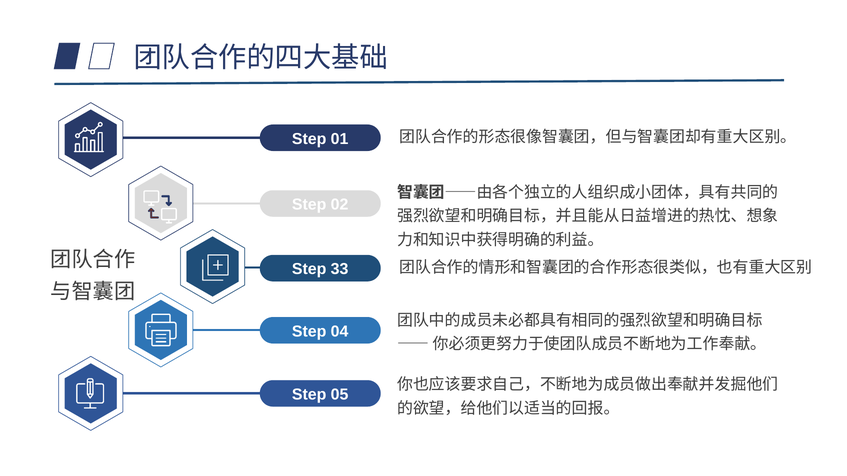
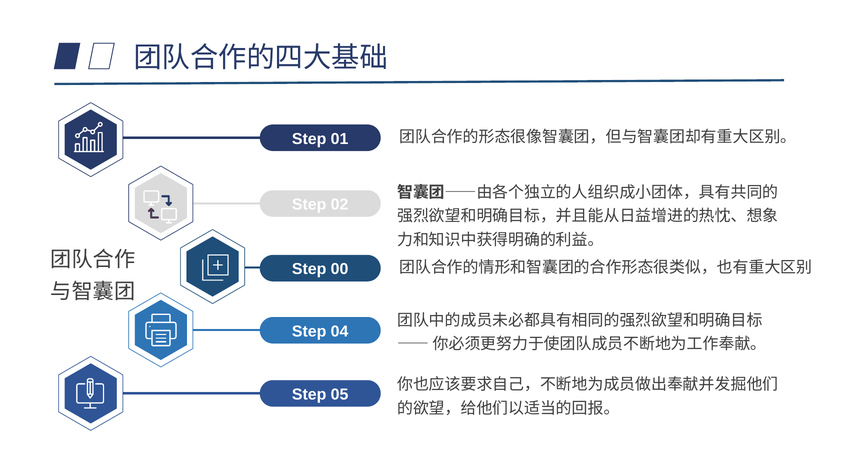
33: 33 -> 00 (340, 269)
